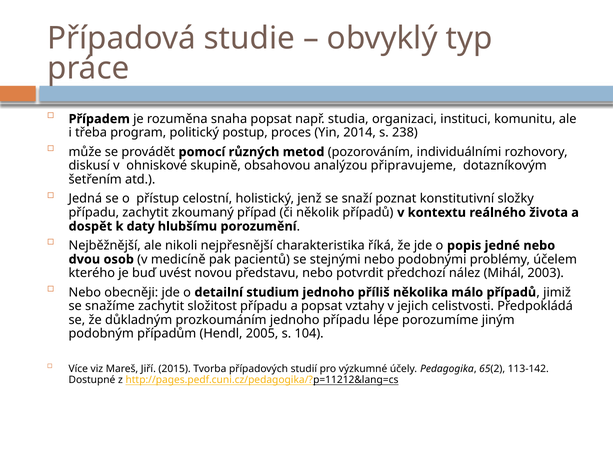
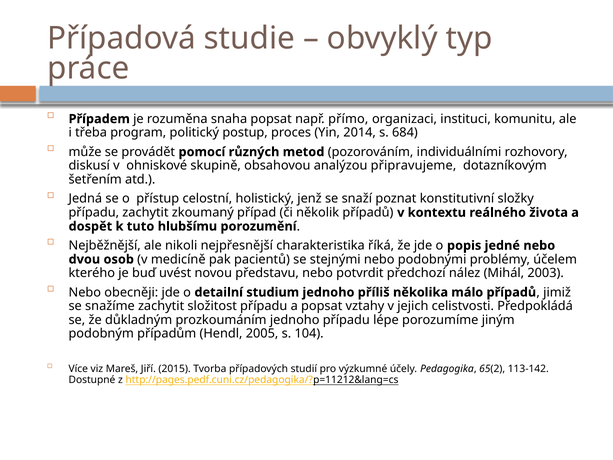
studia: studia -> přímo (348, 119)
238: 238 -> 684 (405, 133)
daty: daty -> tuto (141, 226)
